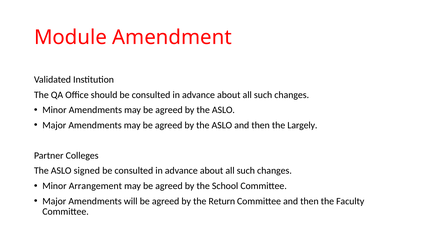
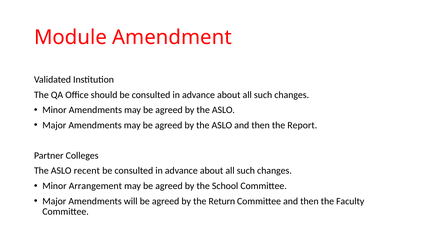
Largely: Largely -> Report (302, 125)
signed: signed -> recent (87, 171)
